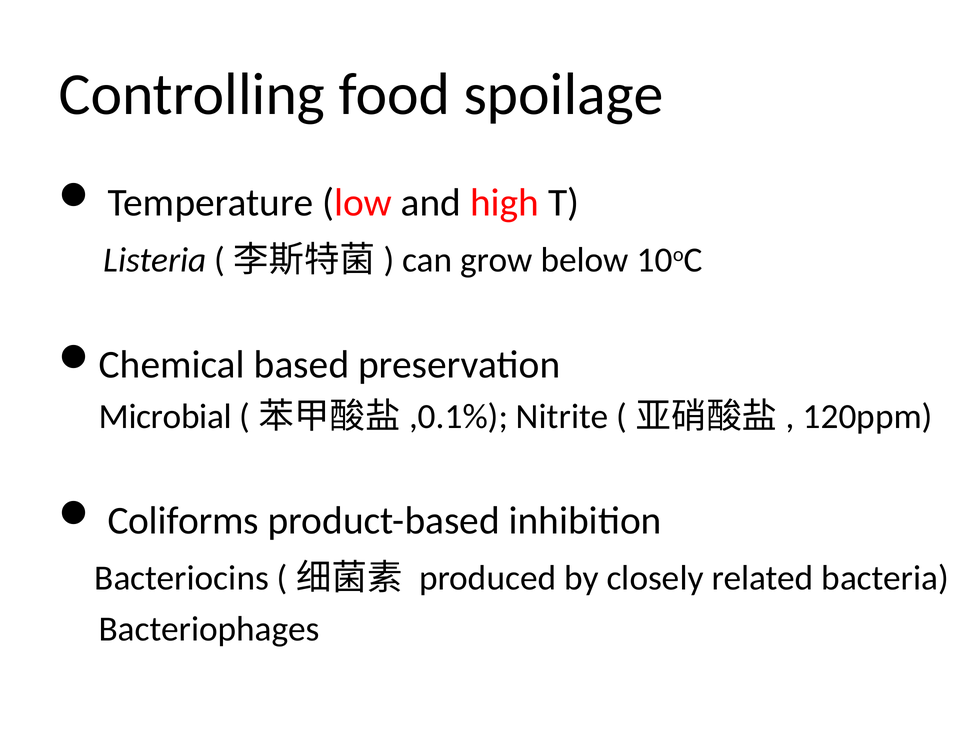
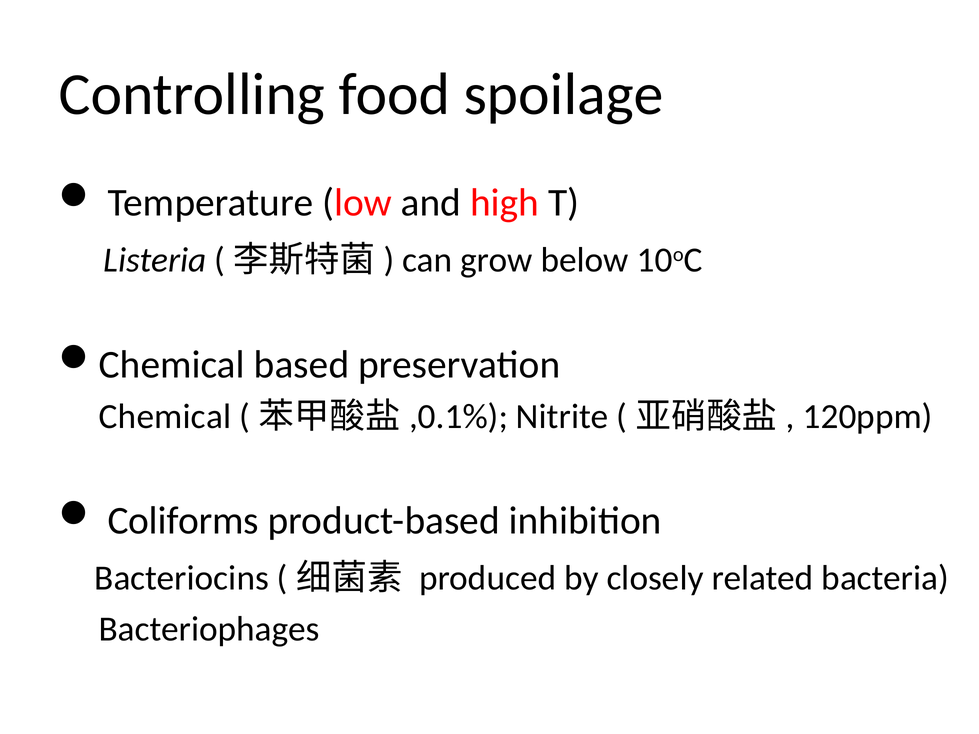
Microbial: Microbial -> Chemical (165, 417)
